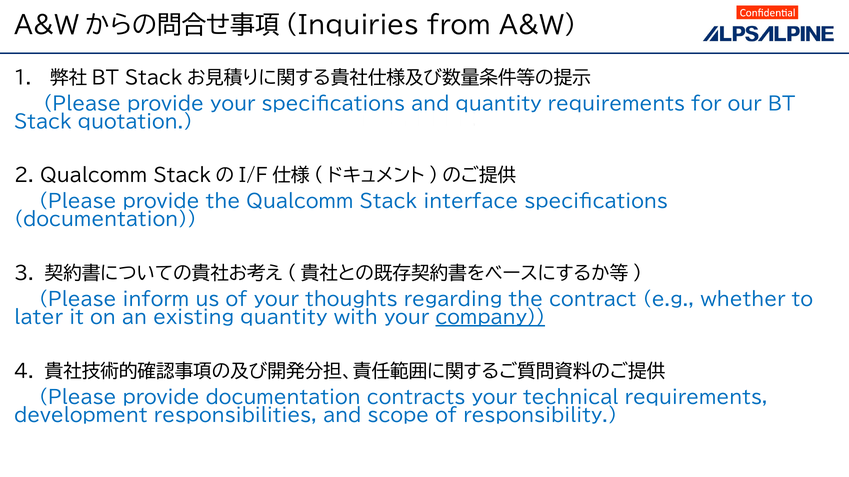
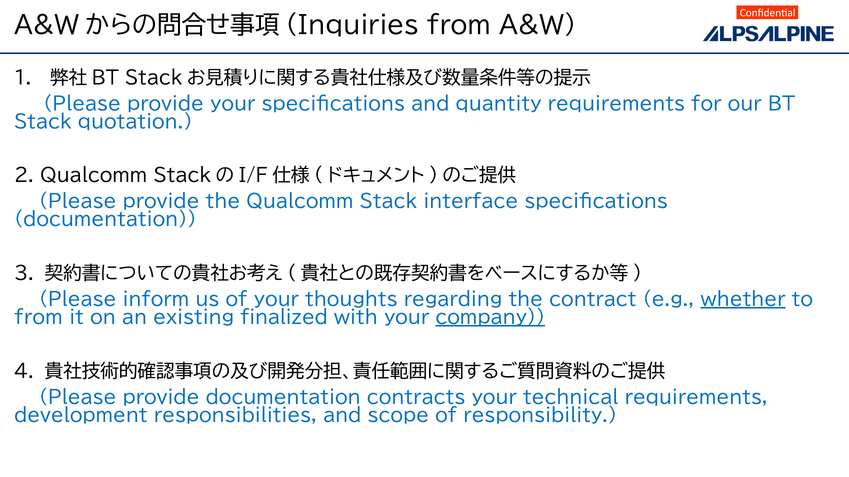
whether underline: none -> present (743, 300)
later: later -> from (39, 318)
existing quantity: quantity -> finalized (284, 318)
